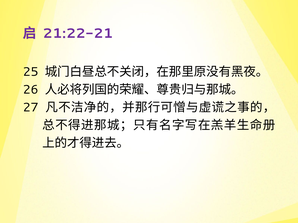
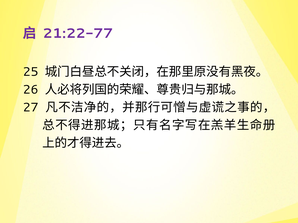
21:22-21: 21:22-21 -> 21:22-77 (78, 33)
